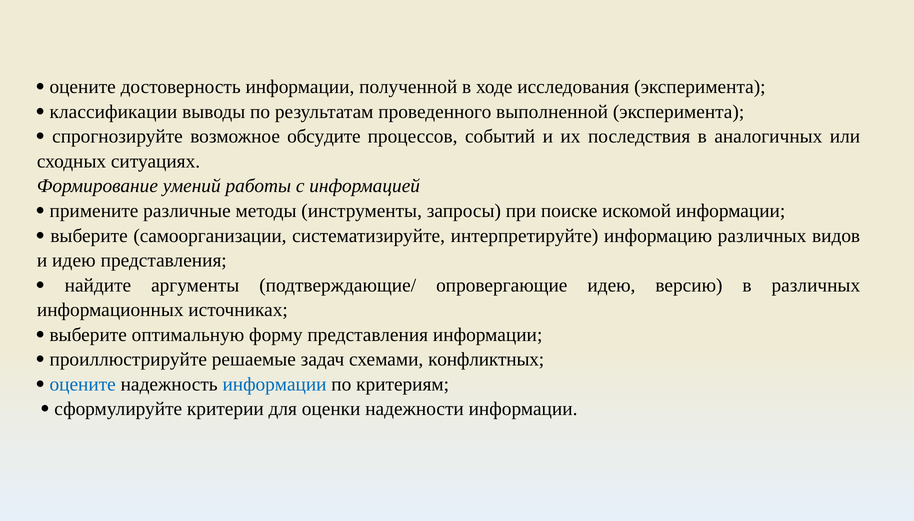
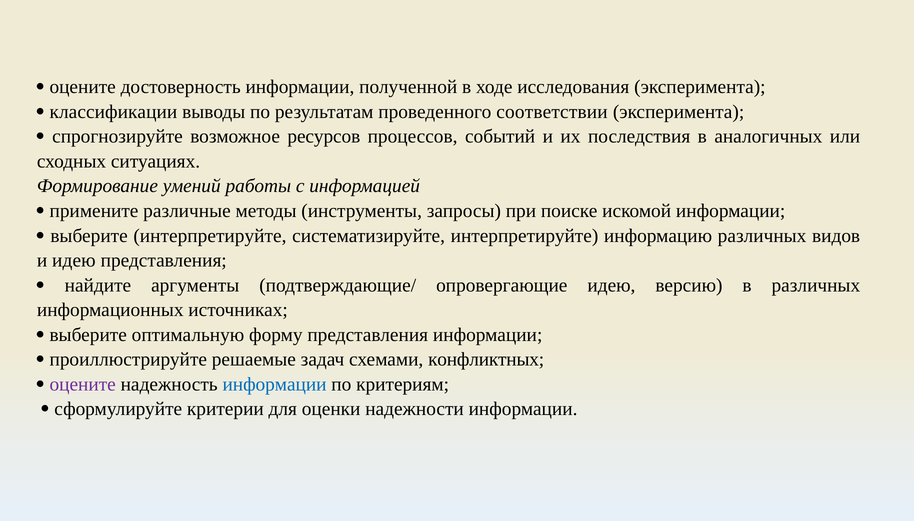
выполненной: выполненной -> соответствии (552, 112)
обсудите: обсудите -> ресурсов (324, 137)
выберите самоорганизации: самоорганизации -> интерпретируйте (210, 236)
оцените colour: blue -> purple (83, 384)
